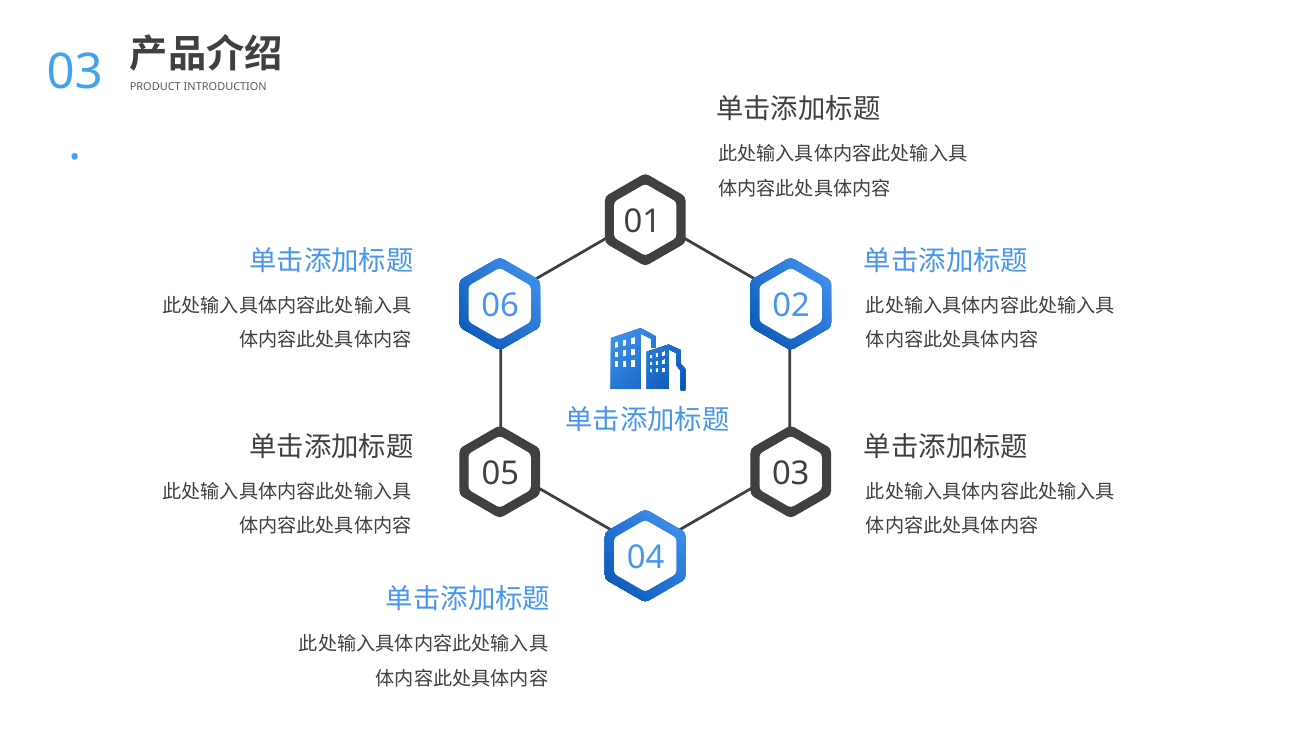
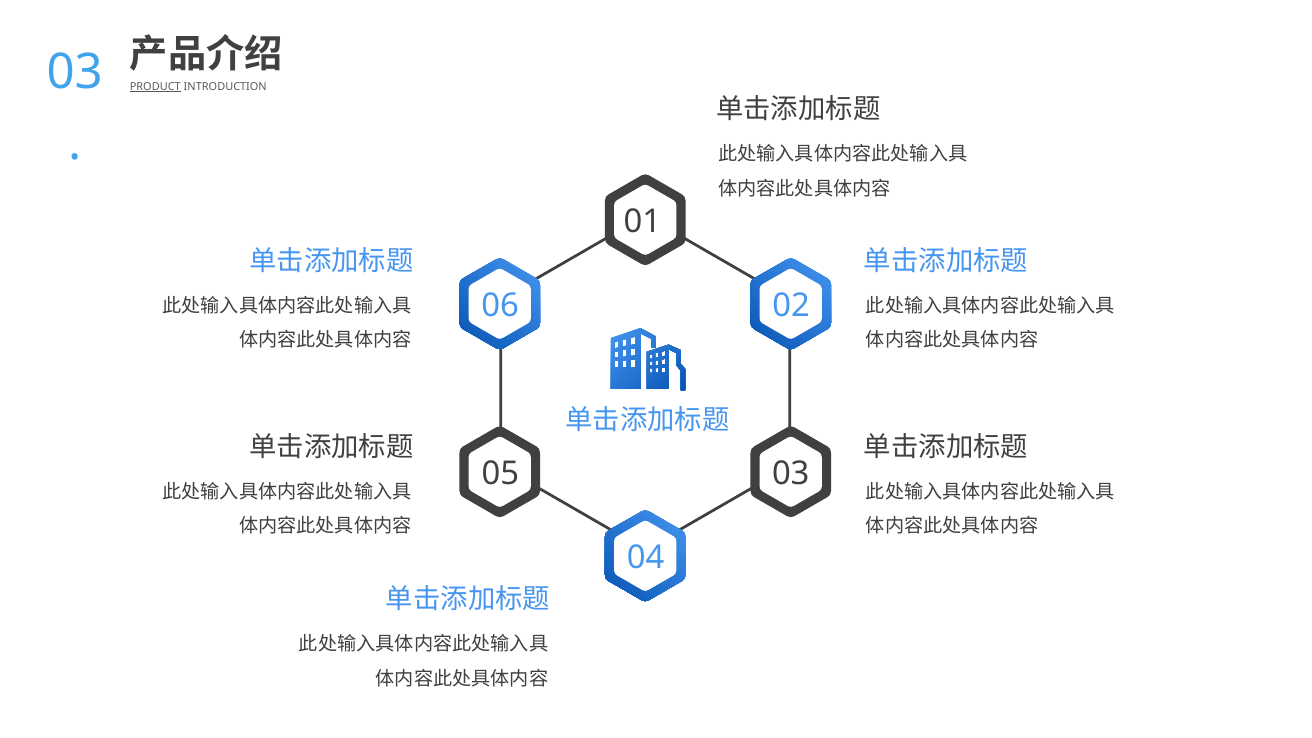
PRODUCT underline: none -> present (155, 86)
